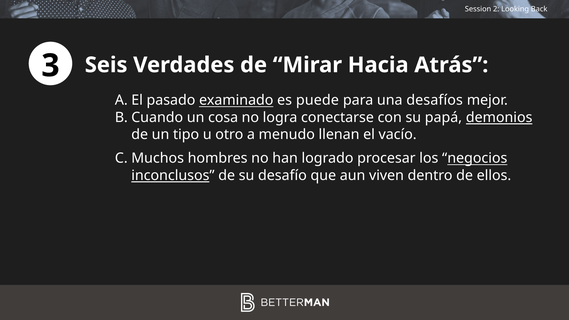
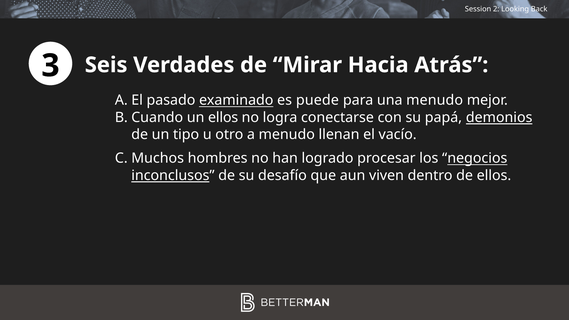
una desafíos: desafíos -> menudo (435, 100)
un cosa: cosa -> ellos (223, 117)
